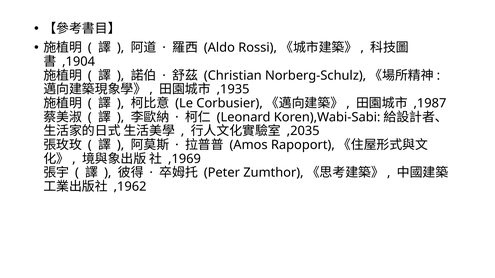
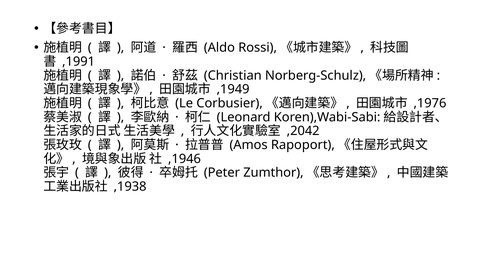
,1904: ,1904 -> ,1991 (79, 62)
,1935: ,1935 -> ,1949 (233, 90)
,1987: ,1987 -> ,1976 (430, 103)
,2035: ,2035 -> ,2042 (303, 131)
,1969: ,1969 -> ,1946 (185, 159)
,1962: ,1962 -> ,1938 (130, 187)
